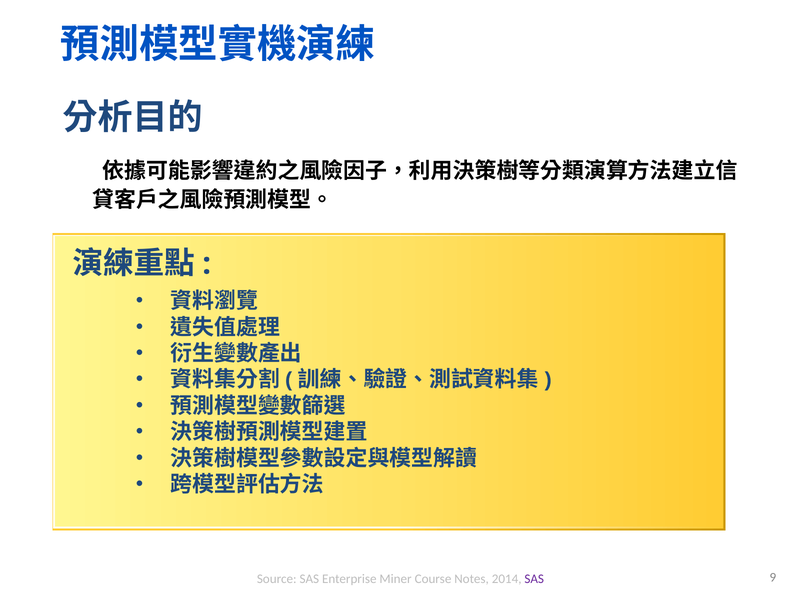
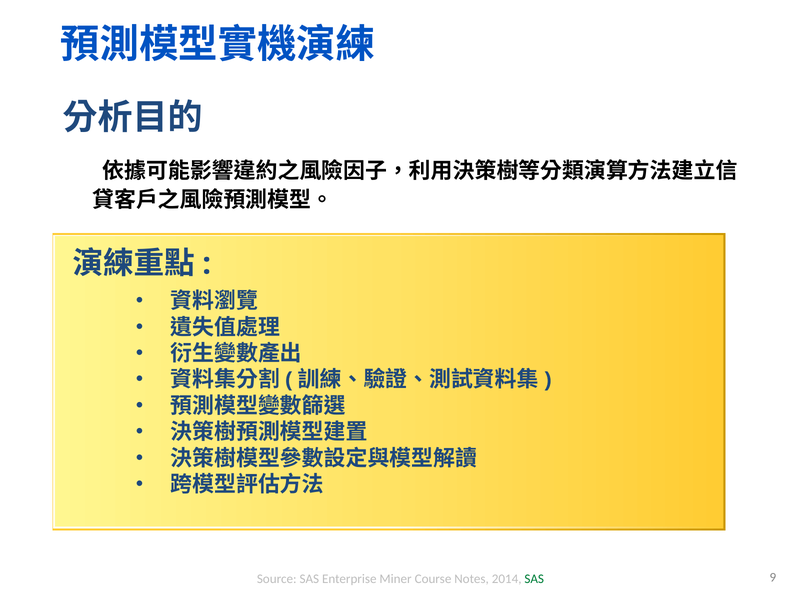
SAS colour: purple -> green (534, 579)
